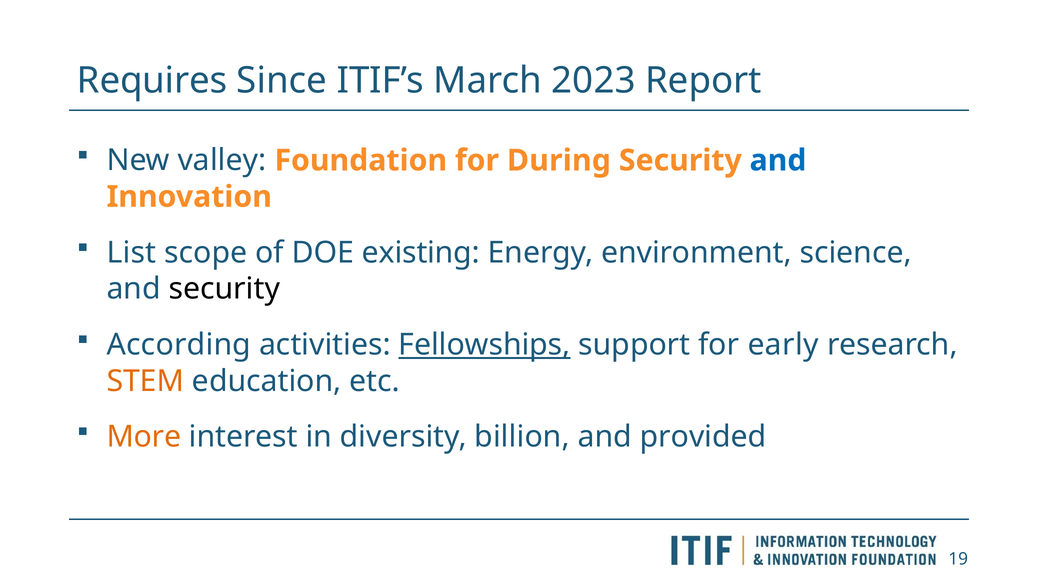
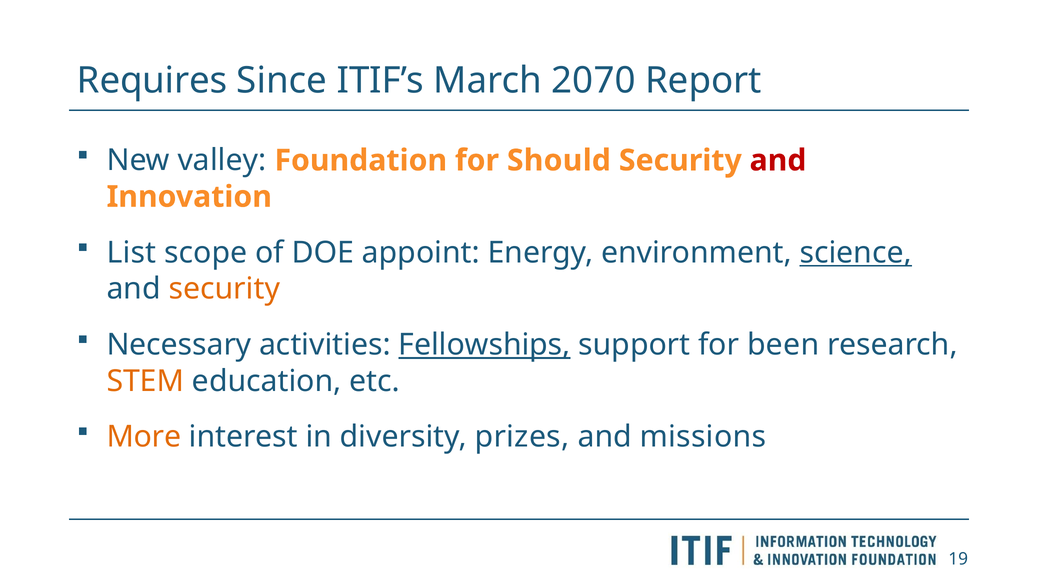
2023: 2023 -> 2070 (594, 80)
During: During -> Should (559, 160)
and colour: blue -> red (778, 160)
existing: existing -> appoint (421, 253)
science underline: none -> present (856, 253)
security colour: black -> orange (224, 289)
According: According -> Necessary (179, 345)
early: early -> been (783, 345)
billion: billion -> prizes (522, 437)
provided: provided -> missions (703, 437)
